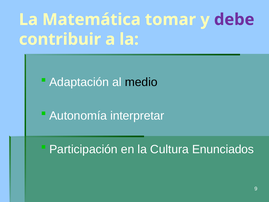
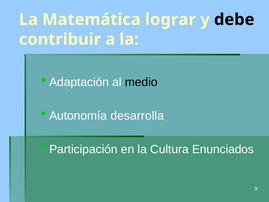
tomar: tomar -> lograr (170, 20)
debe colour: purple -> black (234, 20)
interpretar: interpretar -> desarrolla (137, 116)
